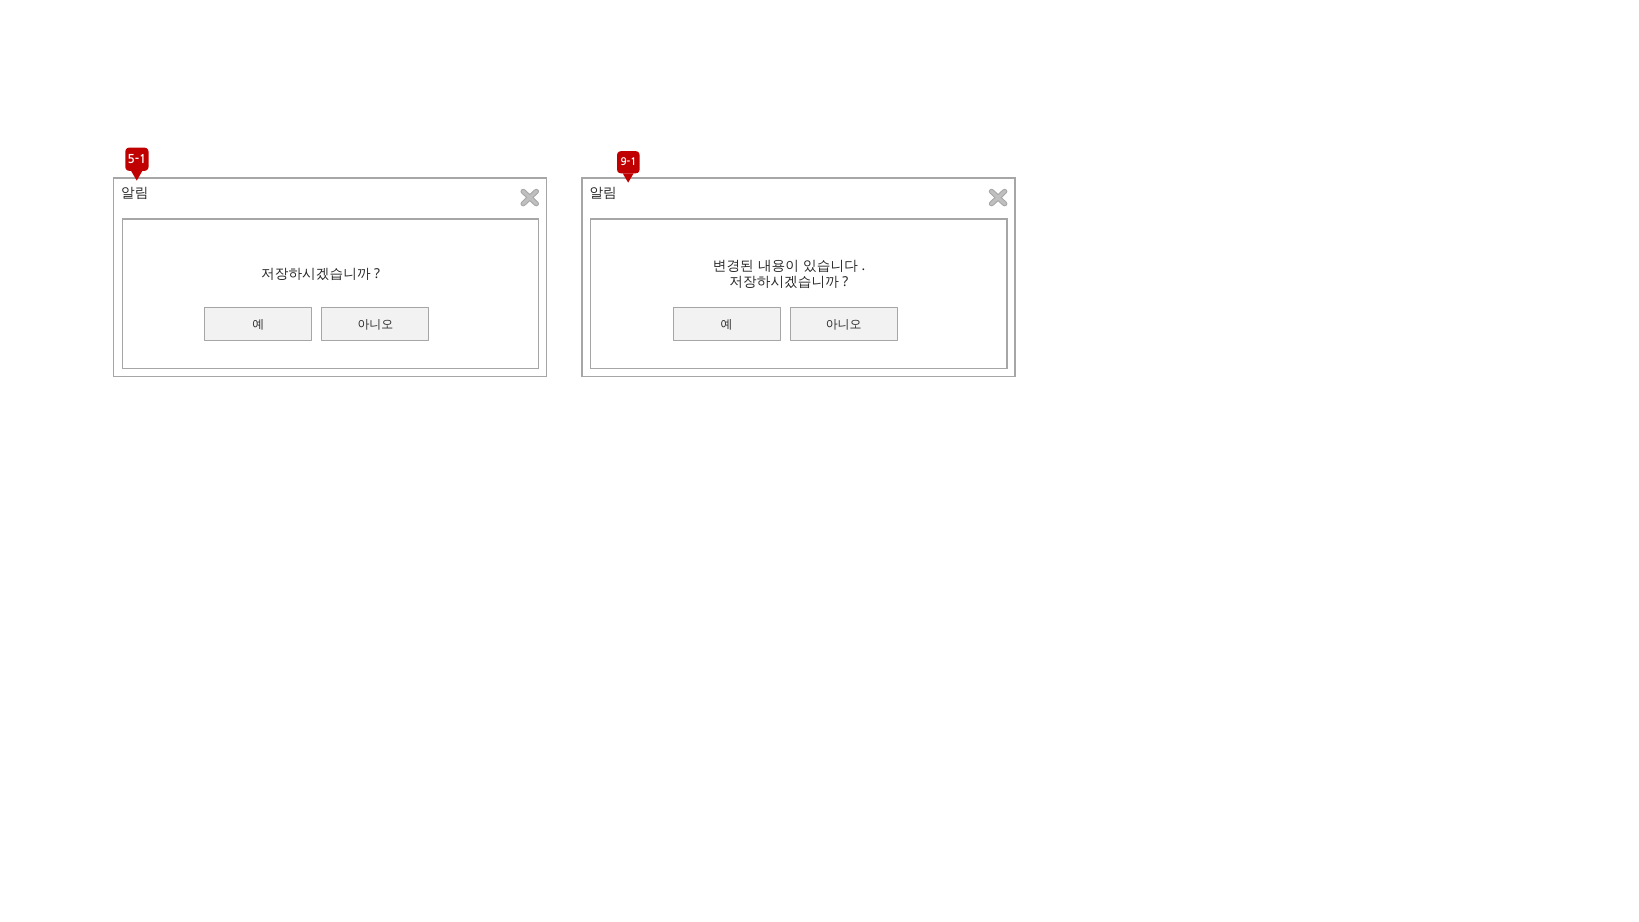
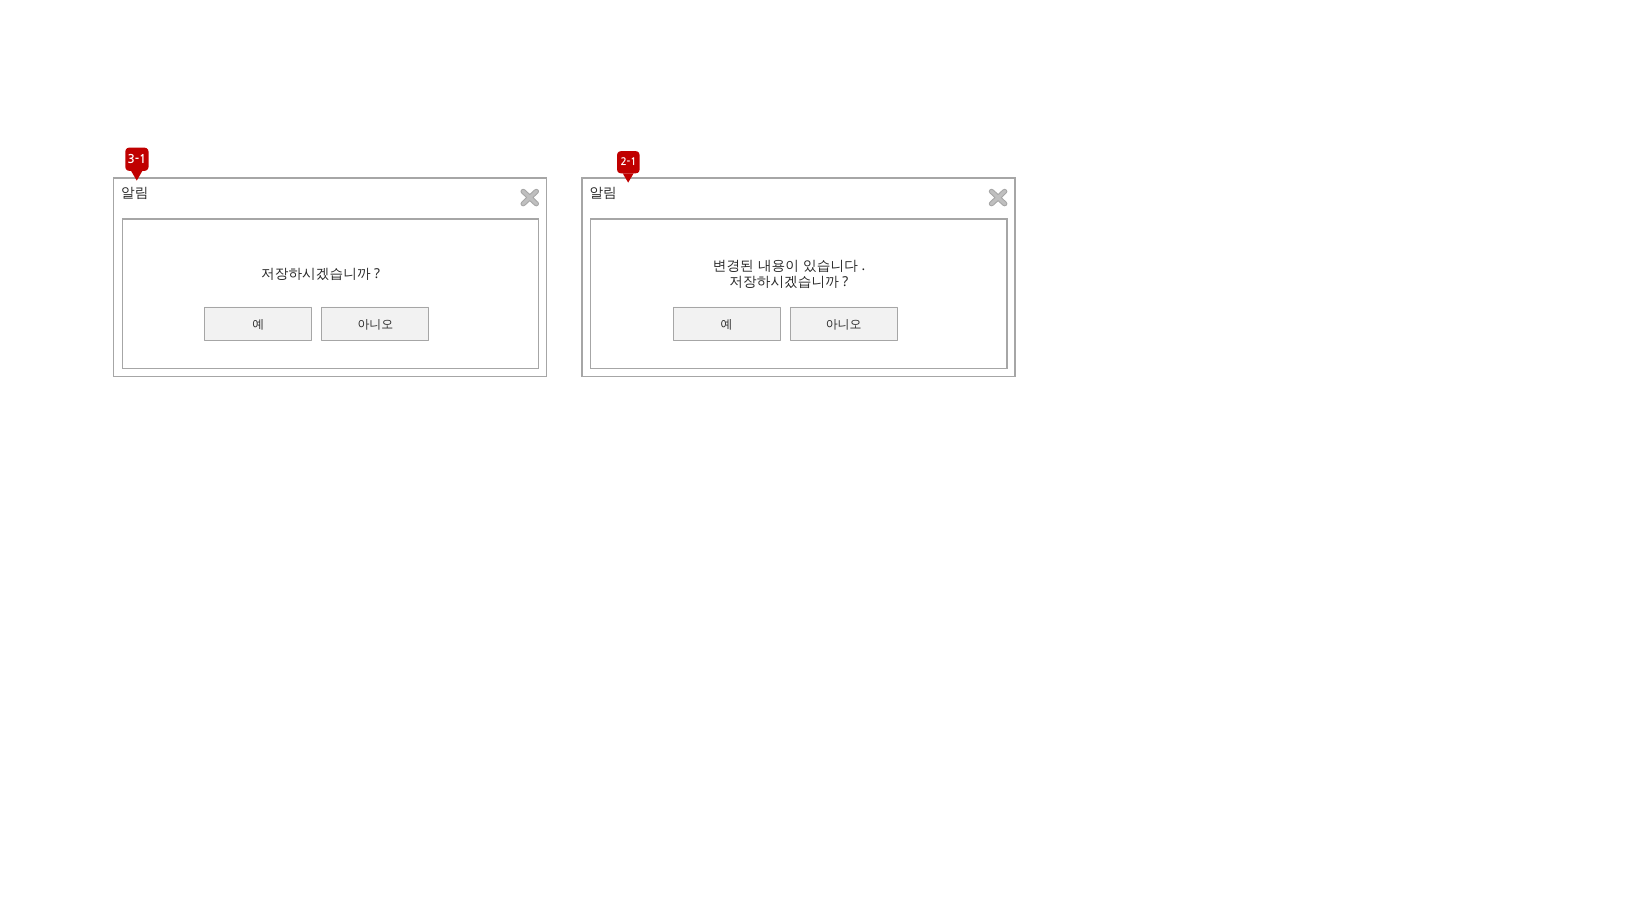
5-1: 5-1 -> 3-1 (137, 160)
9-1: 9-1 -> 2-1 (629, 162)
